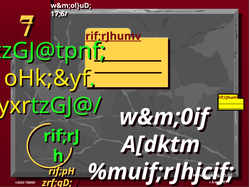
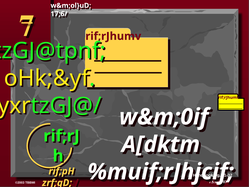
rif;rJhumv underline: present -> none (113, 36)
